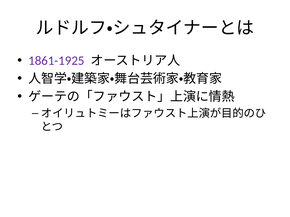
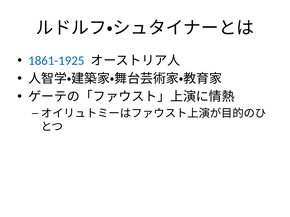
1861-1925 colour: purple -> blue (56, 61)
